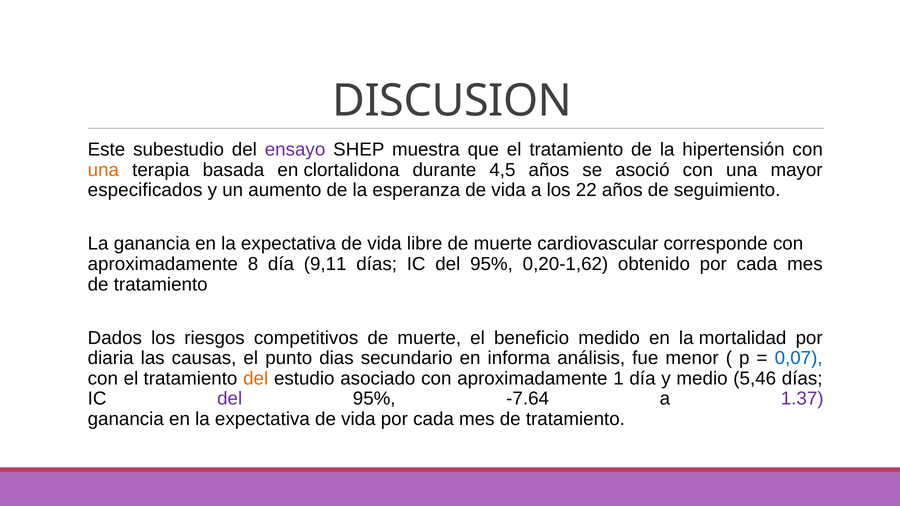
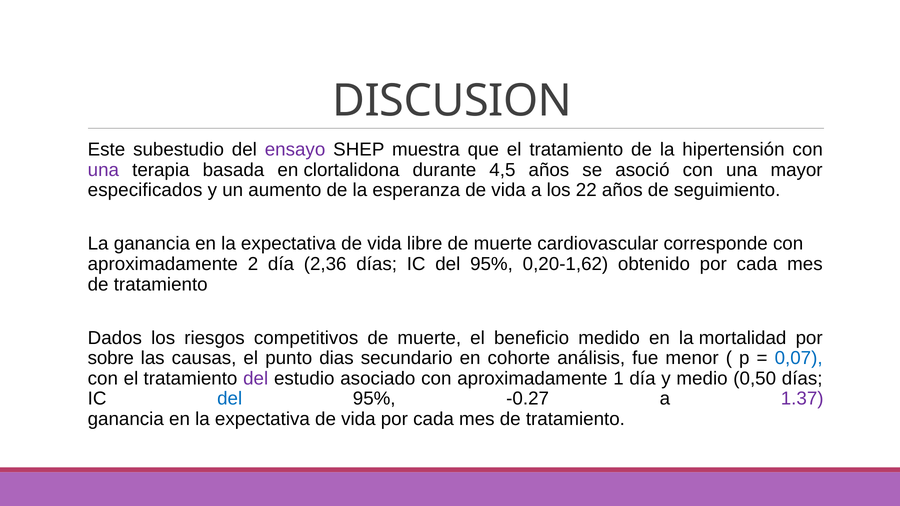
una colour: orange -> purple (103, 170)
8: 8 -> 2 (253, 264)
9,11: 9,11 -> 2,36 (325, 264)
diaria: diaria -> sobre (111, 358)
informa: informa -> cohorte (519, 358)
del colour: orange -> purple (256, 379)
5,46: 5,46 -> 0,50 (755, 379)
del colour: purple -> blue (230, 399)
-7.64: -7.64 -> -0.27 (528, 399)
